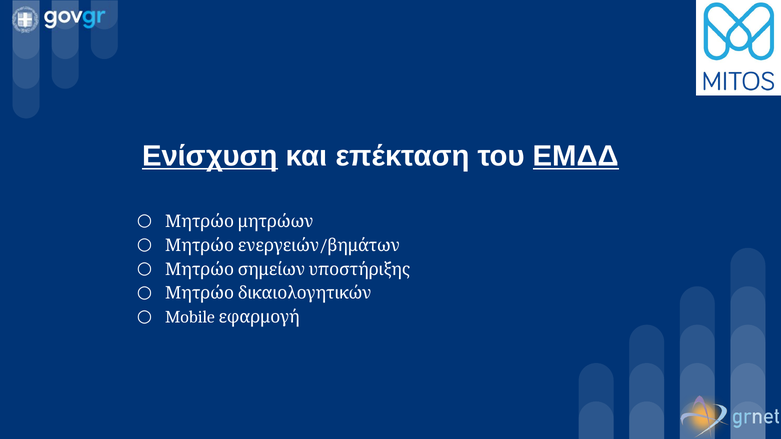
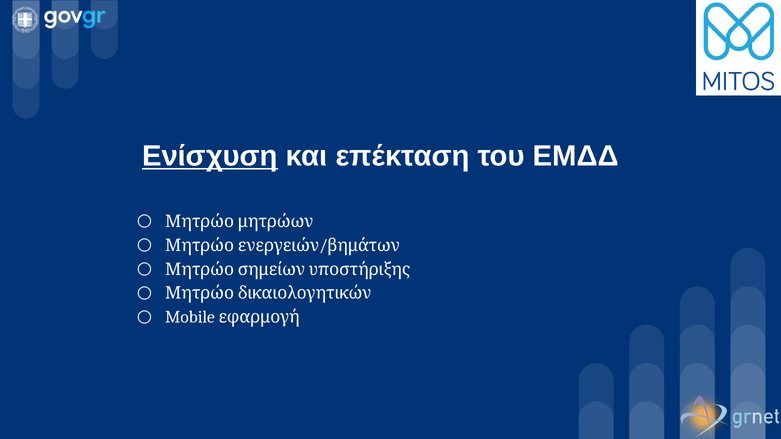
ΕΜΔΔ underline: present -> none (576, 156)
